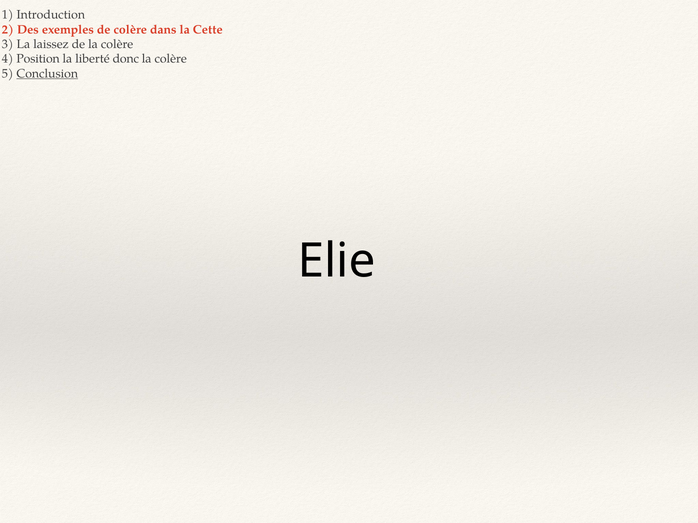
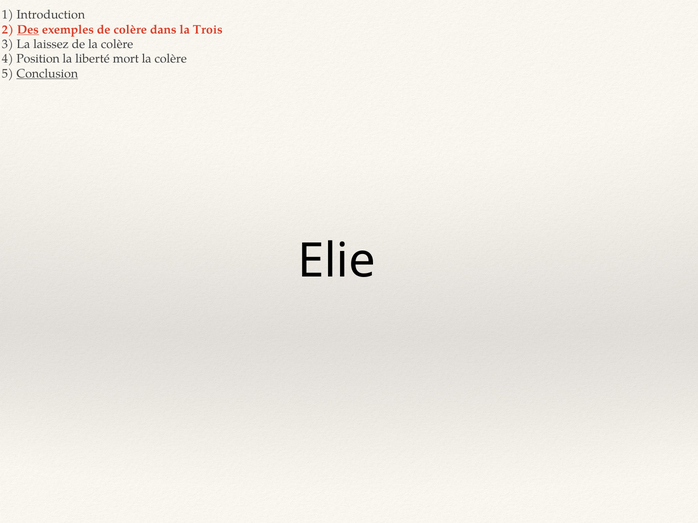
Des underline: none -> present (28, 29)
Cette: Cette -> Trois (208, 29)
donc: donc -> mort (126, 59)
